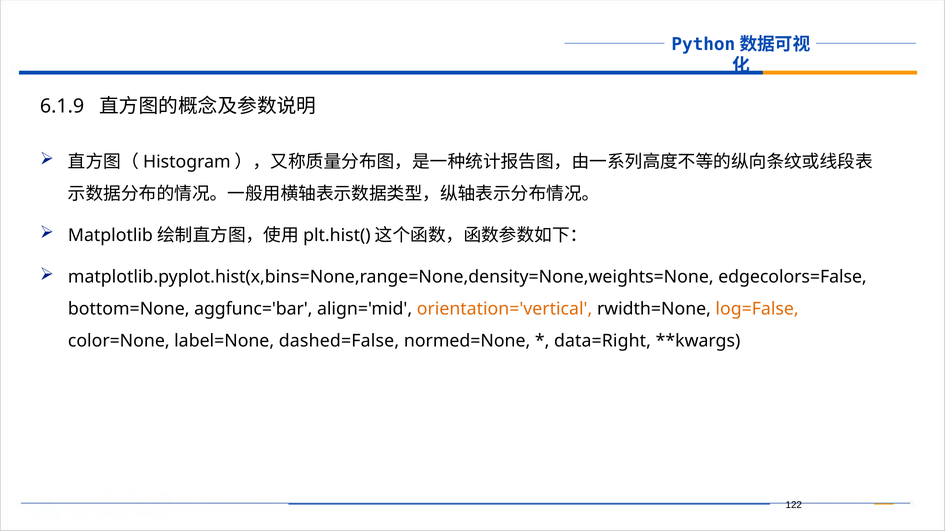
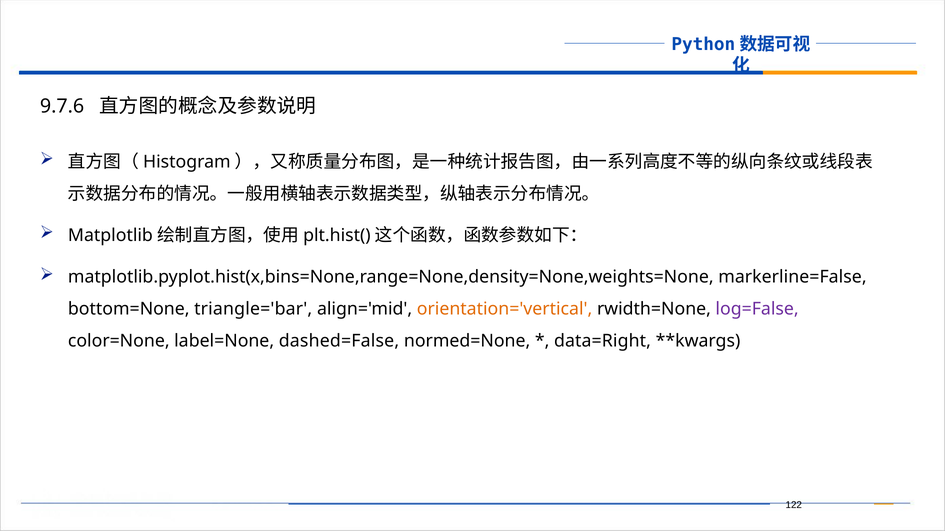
6.1.9: 6.1.9 -> 9.7.6 (62, 106)
edgecolors=False: edgecolors=False -> markerline=False (792, 277)
aggfunc='bar: aggfunc='bar -> triangle='bar (253, 309)
log=False colour: orange -> purple (757, 309)
